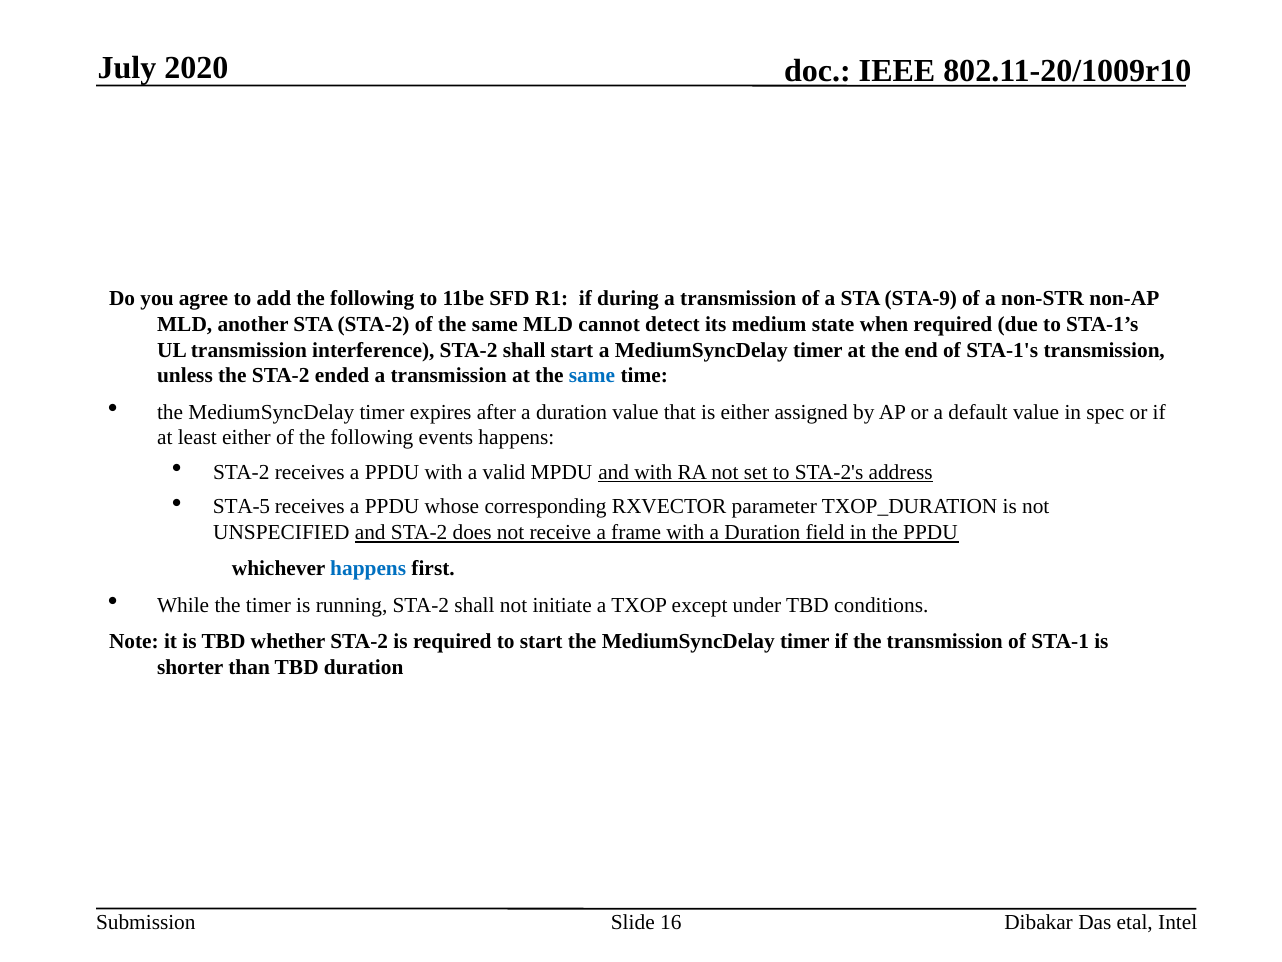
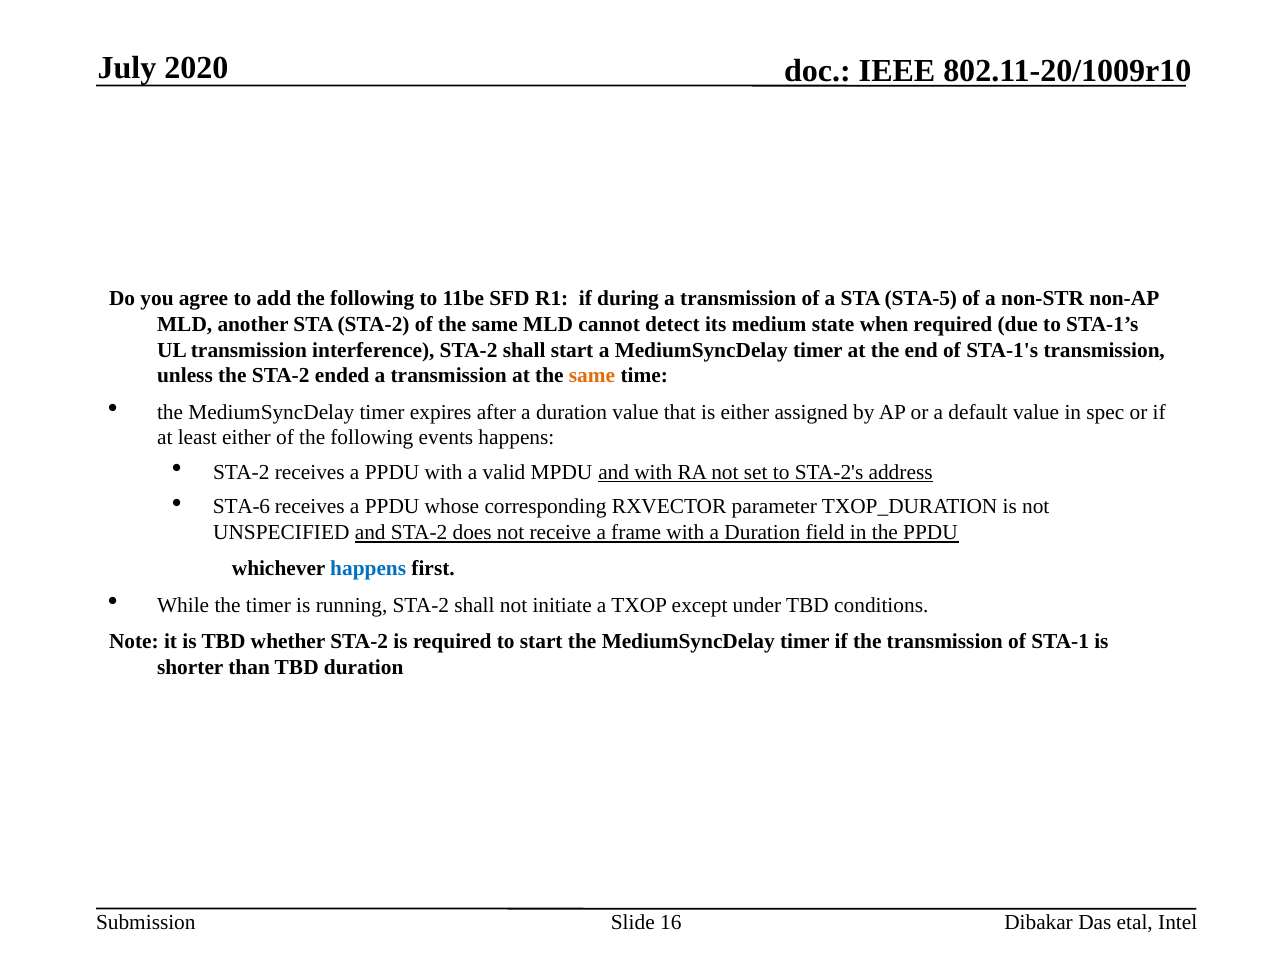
STA-9: STA-9 -> STA-5 (921, 299)
same colour: blue -> orange (592, 375)
STA-5: STA-5 -> STA-6 (242, 506)
